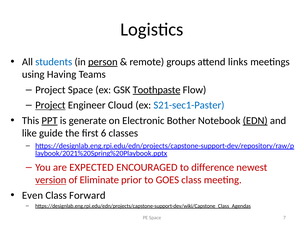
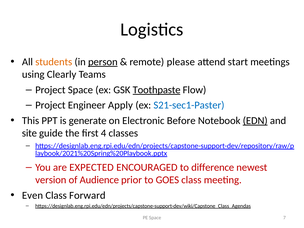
students colour: blue -> orange (54, 62)
groups: groups -> please (181, 62)
links: links -> start (238, 62)
Having: Having -> Clearly (62, 74)
Project underline: present -> none (50, 105)
Cloud: Cloud -> Apply (120, 105)
PPT underline: present -> none (50, 121)
Bother: Bother -> Before (181, 121)
like: like -> site (29, 133)
6: 6 -> 4 (103, 133)
version underline: present -> none (51, 180)
Eliminate: Eliminate -> Audience (99, 180)
